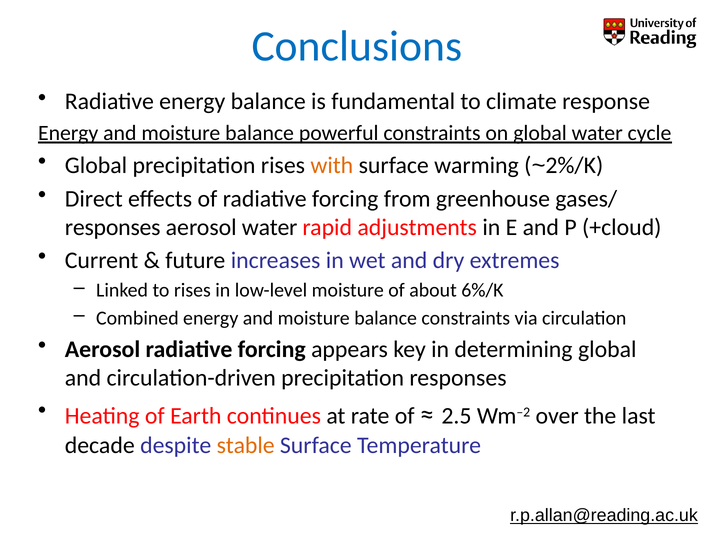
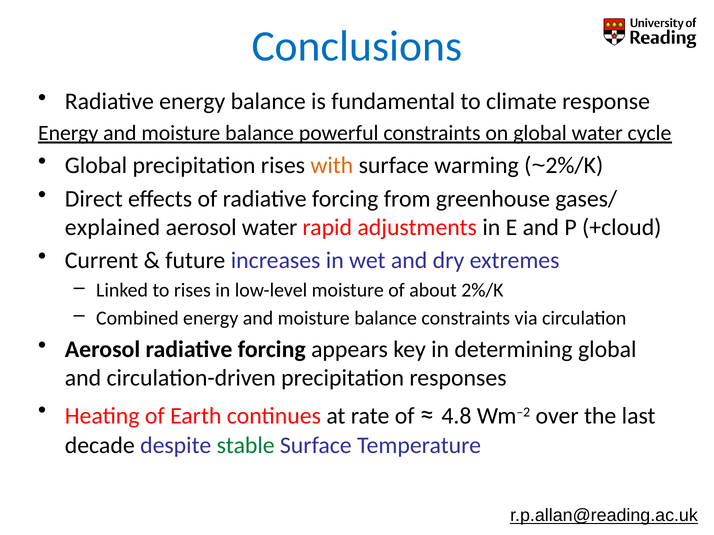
responses: responses -> explained (112, 227)
6%/K: 6%/K -> 2%/K (482, 291)
2.5: 2.5 -> 4.8 (456, 416)
stable colour: orange -> green (246, 446)
